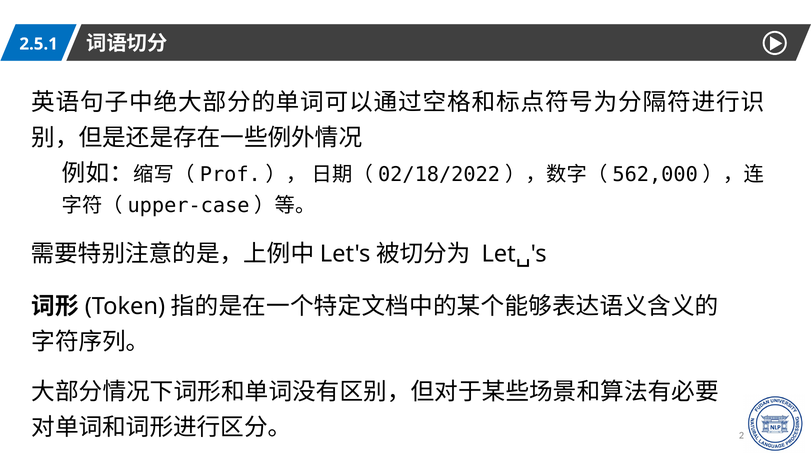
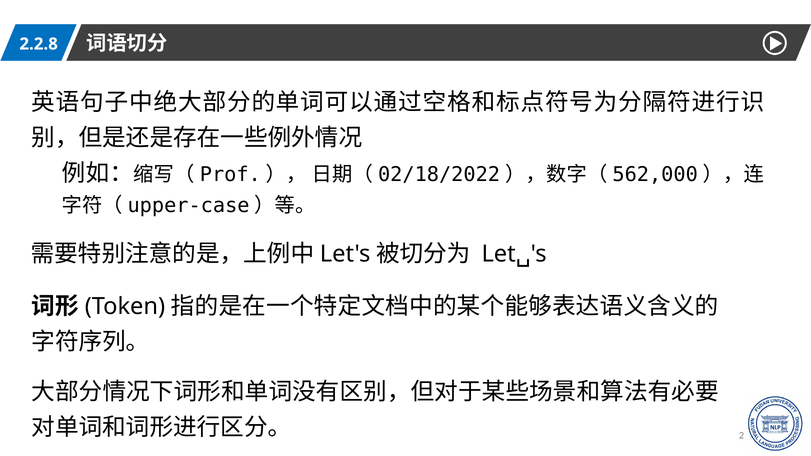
2.5.1: 2.5.1 -> 2.2.8 (39, 44)
